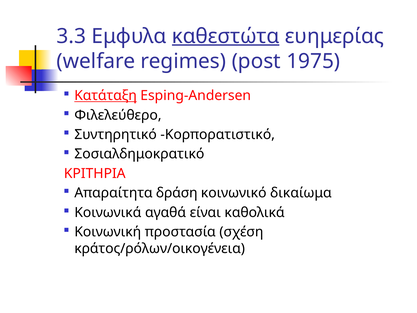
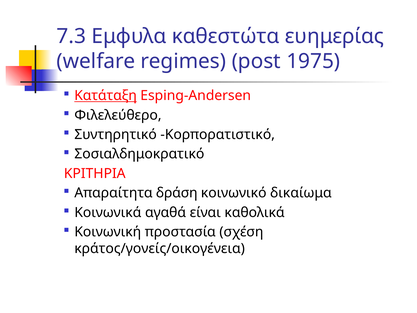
3.3: 3.3 -> 7.3 (71, 36)
καθεστώτα underline: present -> none (226, 36)
κράτος/ρόλων/οικογένεια: κράτος/ρόλων/οικογένεια -> κράτος/γονείς/οικογένεια (160, 248)
